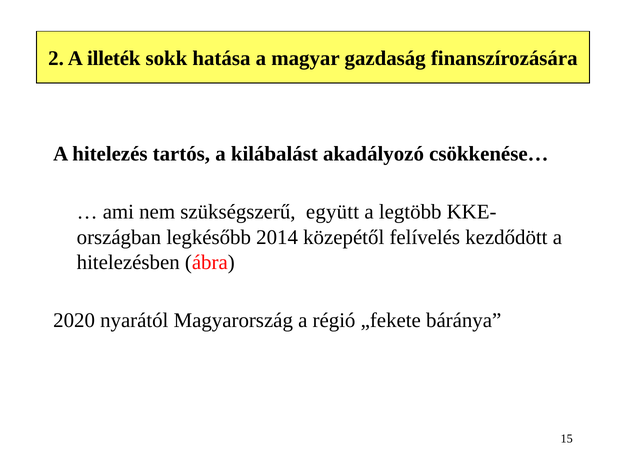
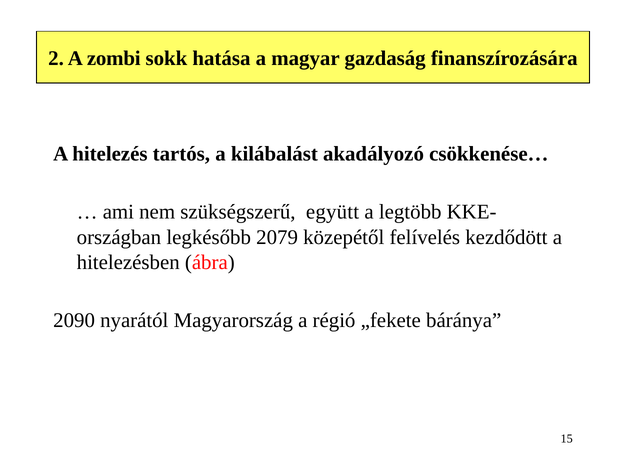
illeték: illeték -> zombi (114, 59)
2014: 2014 -> 2079 (277, 237)
2020: 2020 -> 2090 (74, 321)
